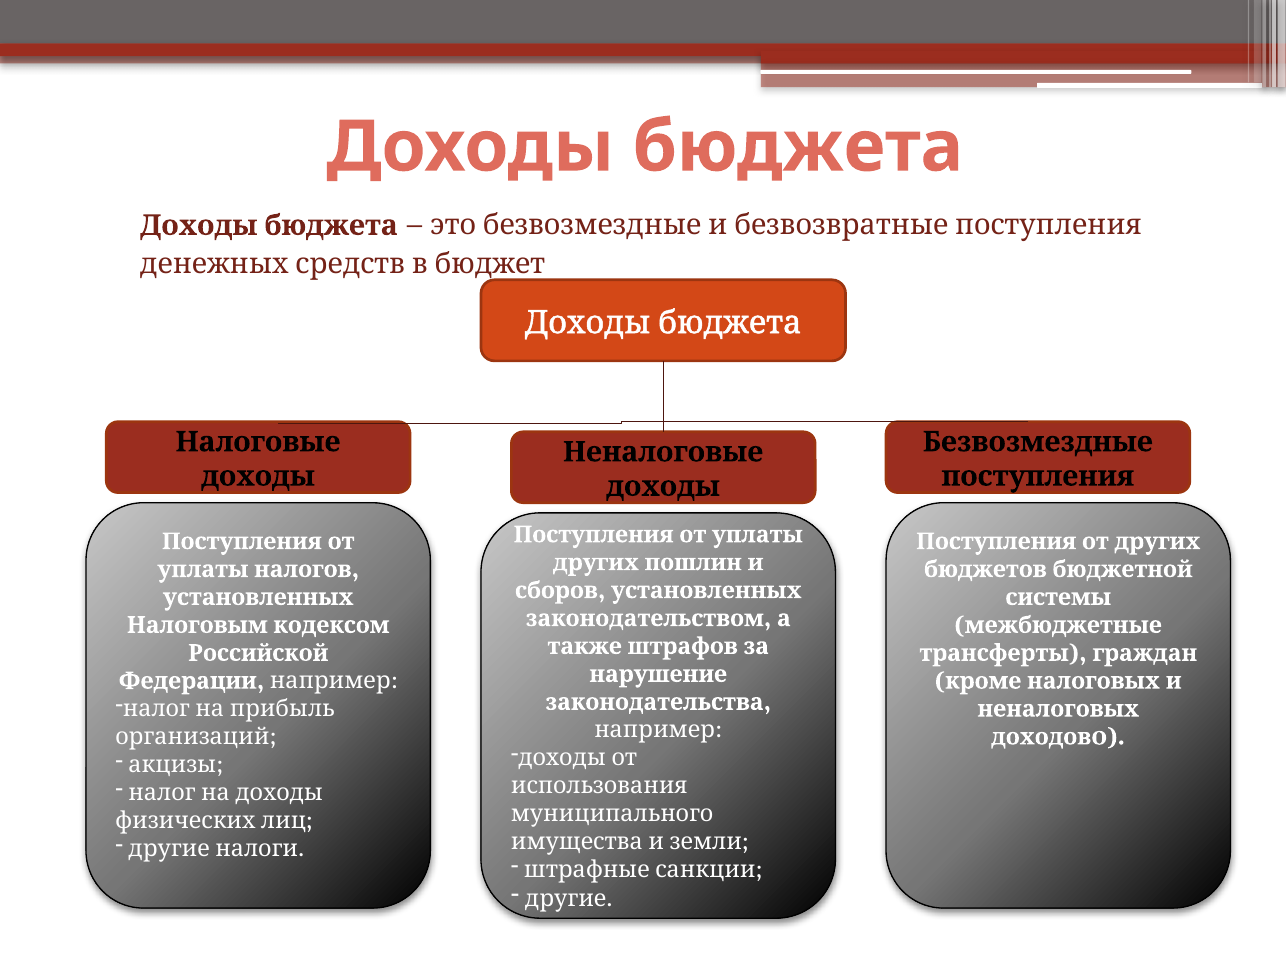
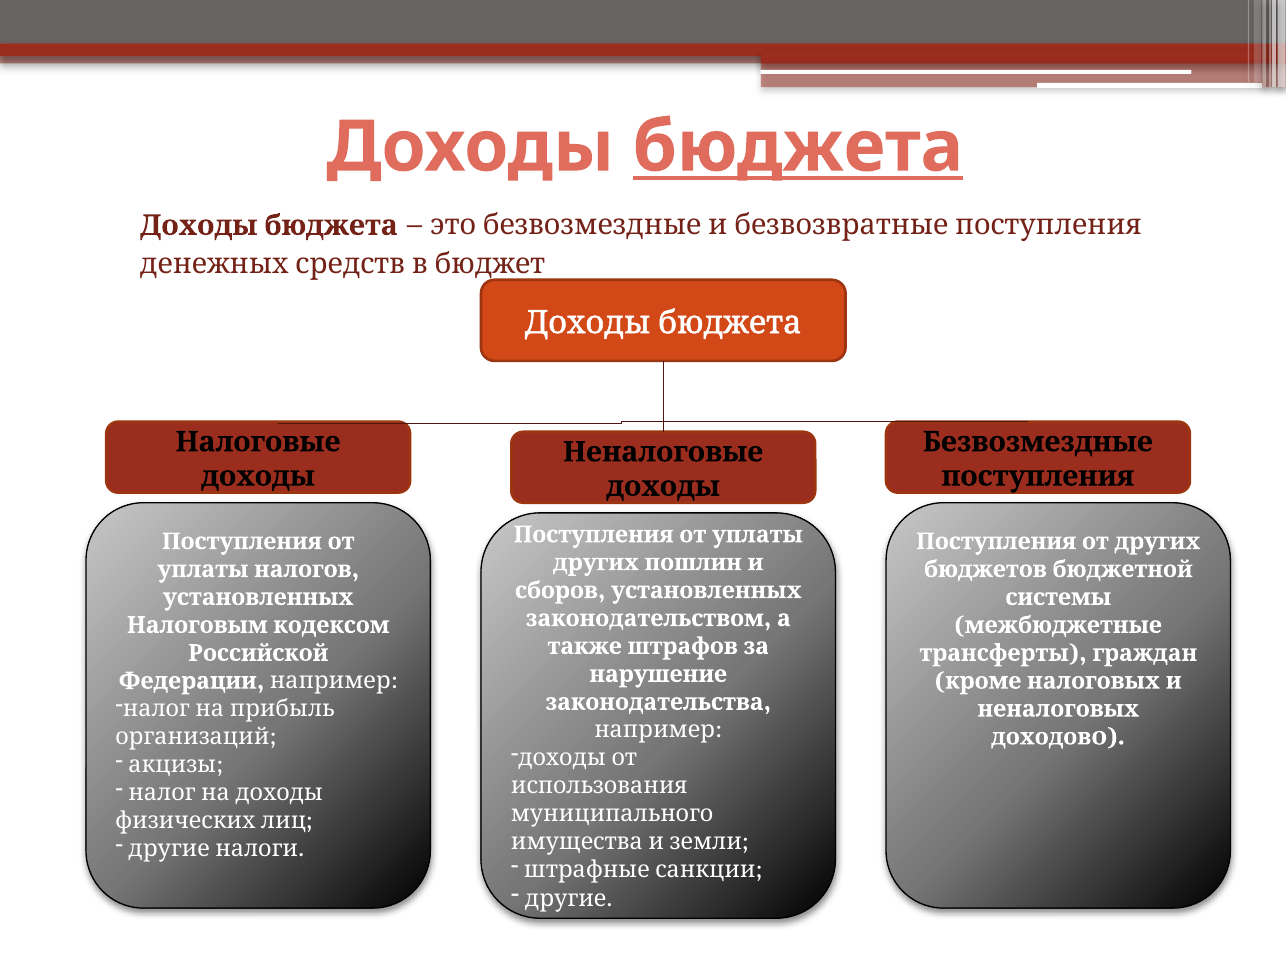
бюджета underline: none -> present (798, 147)
